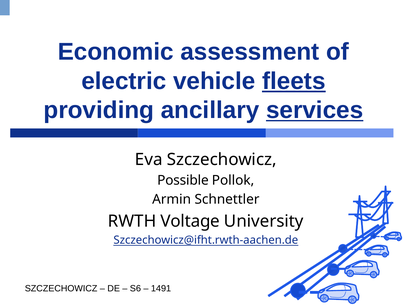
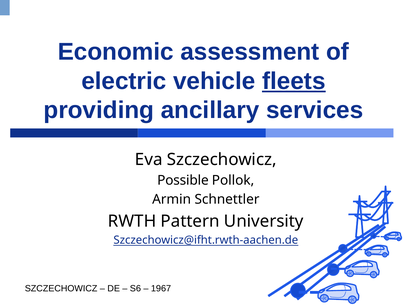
services underline: present -> none (315, 110)
Voltage: Voltage -> Pattern (190, 222)
1491: 1491 -> 1967 (161, 289)
